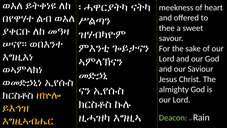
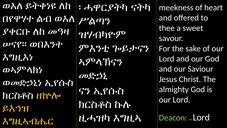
69 Rain: Rain -> Lord (201, 117)
